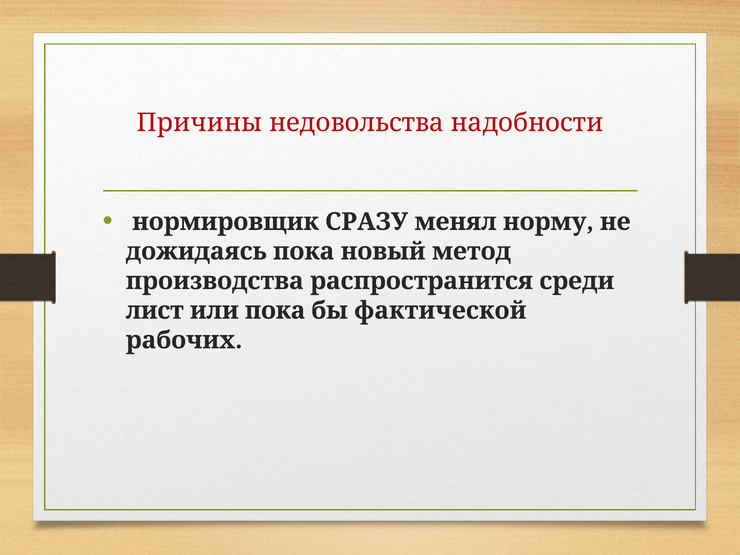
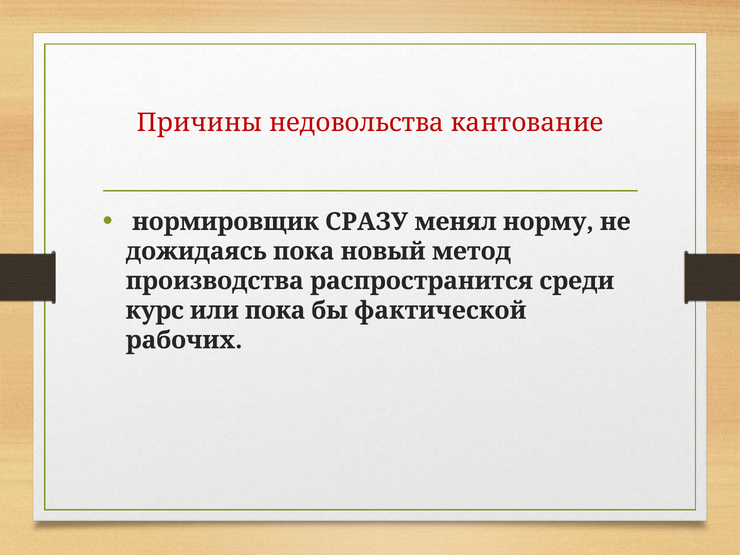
надобности: надобности -> кантование (527, 123)
лист: лист -> курс (155, 311)
